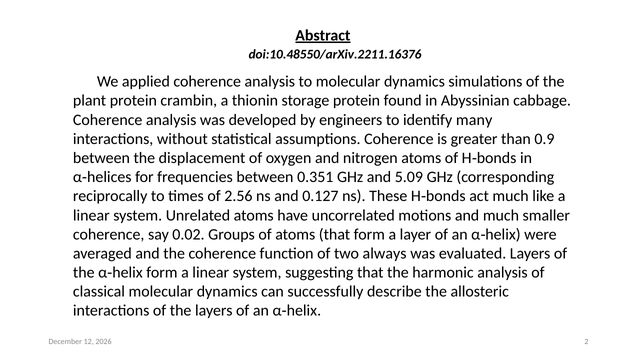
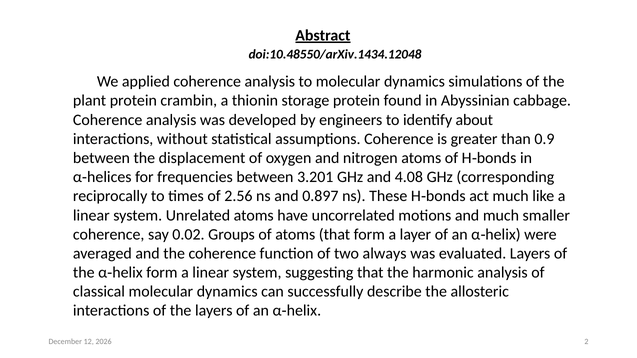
doi:10.48550/arXiv.2211.16376: doi:10.48550/arXiv.2211.16376 -> doi:10.48550/arXiv.1434.12048 (335, 54)
many: many -> about (474, 120)
0.351: 0.351 -> 3.201 (315, 177)
5.09: 5.09 -> 4.08 (409, 177)
0.127: 0.127 -> 0.897 (320, 196)
